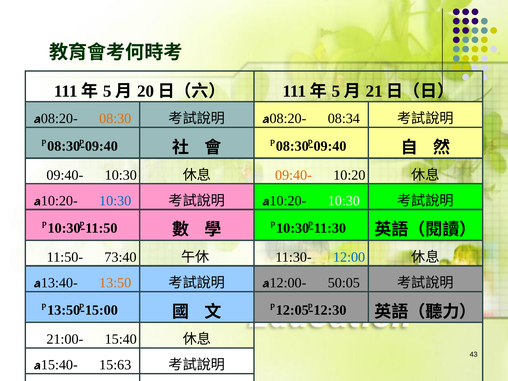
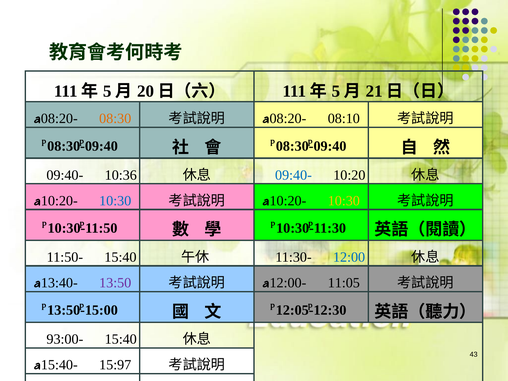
08:34: 08:34 -> 08:10 (344, 119)
09:40- 10:30: 10:30 -> 10:36 (121, 175)
09:40- colour: orange -> blue (293, 175)
10:30 colour: white -> yellow (344, 201)
11:50- 73:40: 73:40 -> 15:40 (120, 257)
13:50 colour: orange -> purple (115, 283)
50:05: 50:05 -> 11:05 (344, 283)
21:00-: 21:00- -> 93:00- (65, 339)
15:63: 15:63 -> 15:97 (115, 365)
